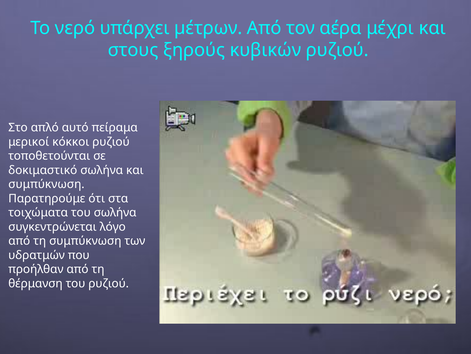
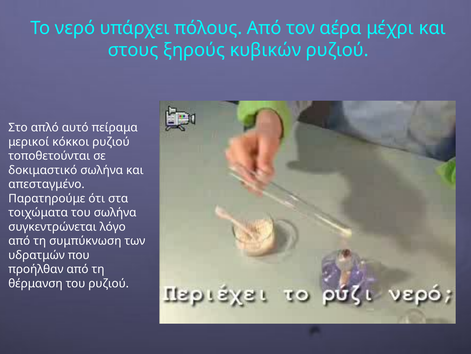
µέτρων: µέτρων -> πόλους (208, 28)
συμπύκνωση: συμπύκνωση -> απεσταγμένο (46, 184)
